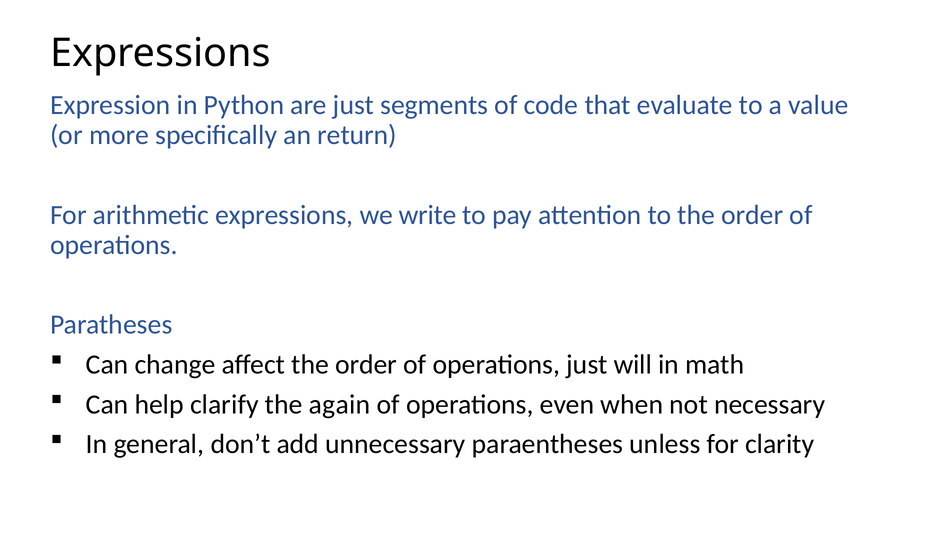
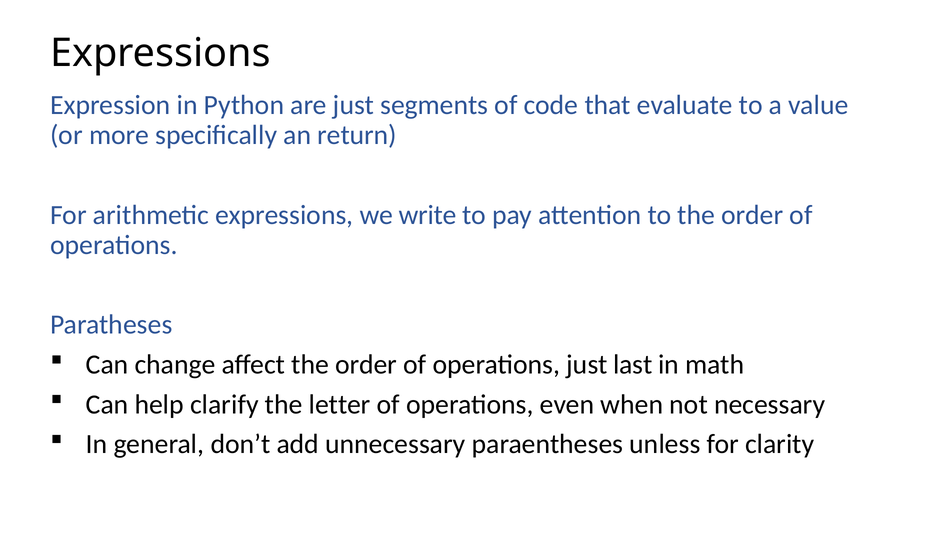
will: will -> last (633, 365)
again: again -> letter (340, 405)
